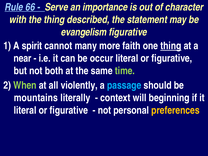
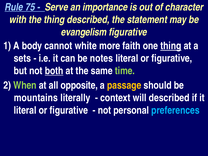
66: 66 -> 75 (30, 7)
spirit: spirit -> body (32, 46)
many: many -> white (86, 46)
near: near -> sets (22, 58)
occur: occur -> notes (101, 58)
both underline: none -> present (54, 71)
violently: violently -> opposite (79, 85)
passage colour: light blue -> yellow (124, 85)
will beginning: beginning -> described (169, 98)
preferences colour: yellow -> light blue (175, 110)
